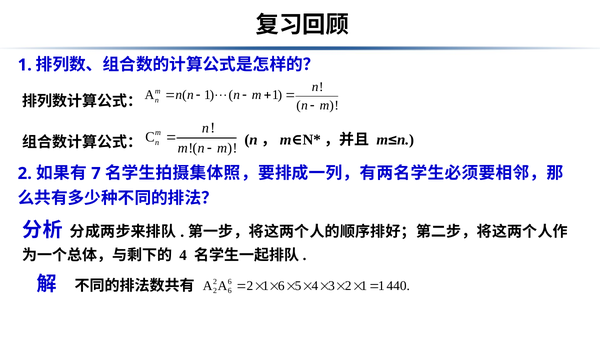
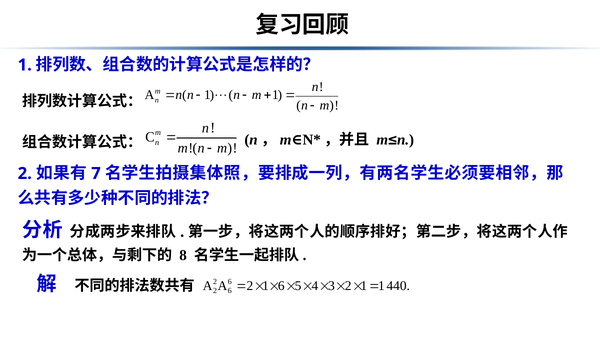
4: 4 -> 8 (183, 256)
